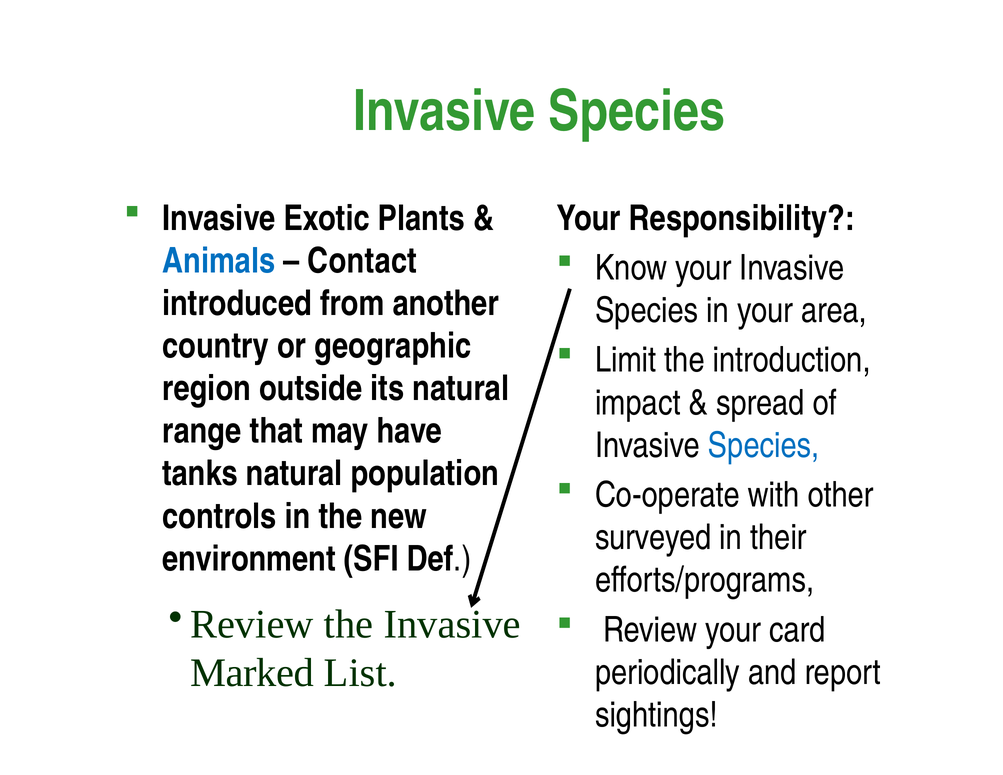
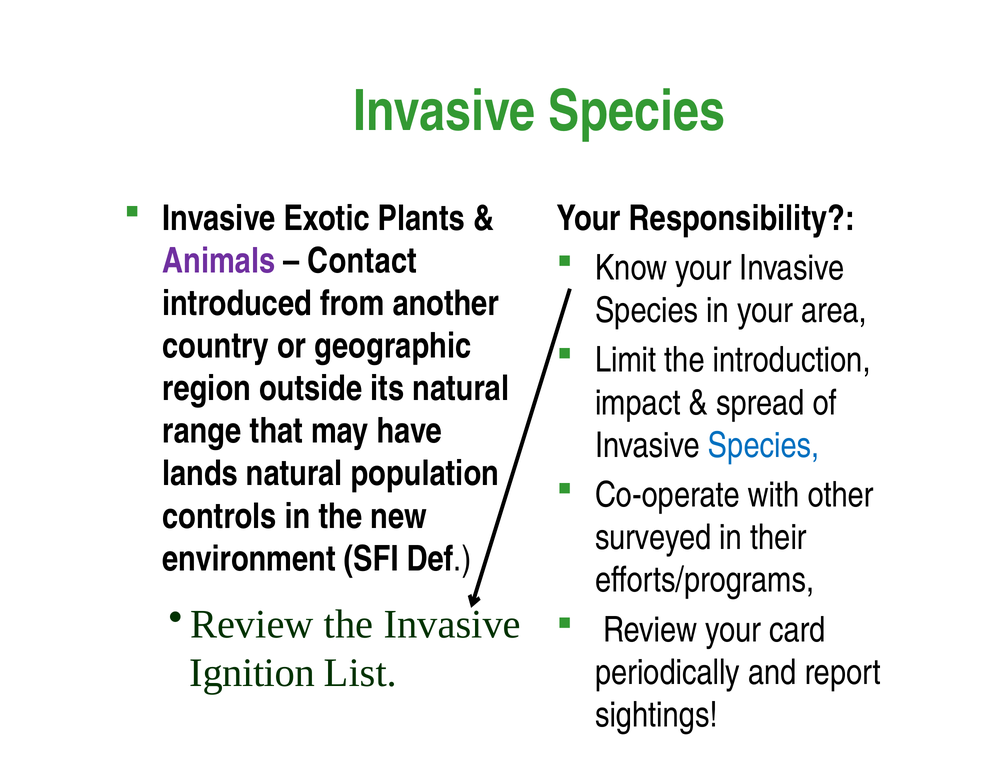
Animals colour: blue -> purple (219, 261)
tanks: tanks -> lands (200, 474)
Marked: Marked -> Ignition (252, 673)
